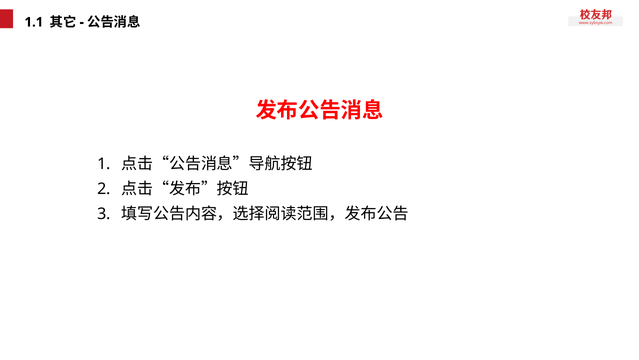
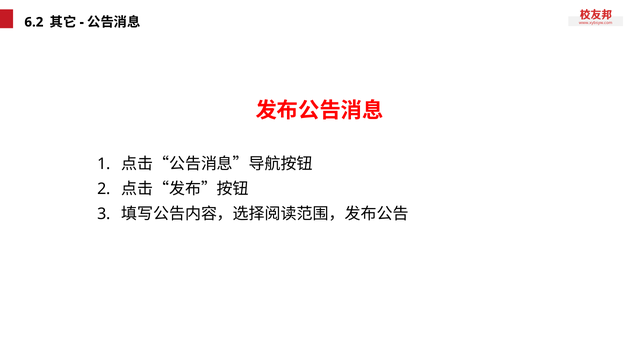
1.1: 1.1 -> 6.2 (34, 22)
